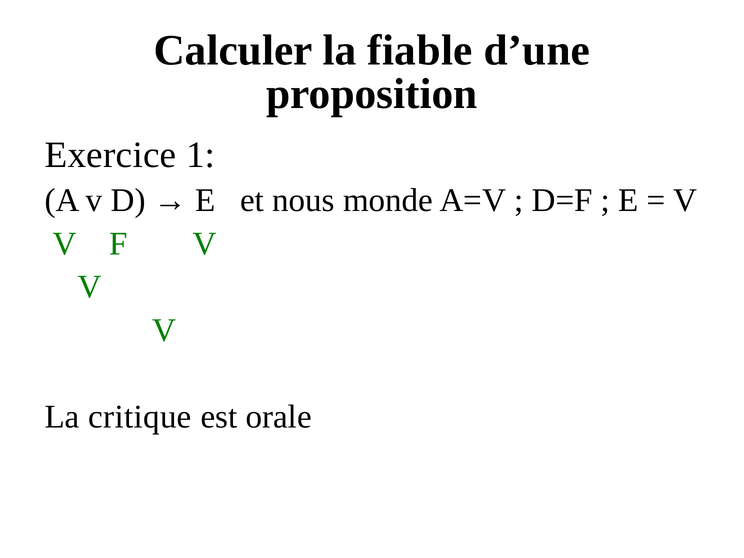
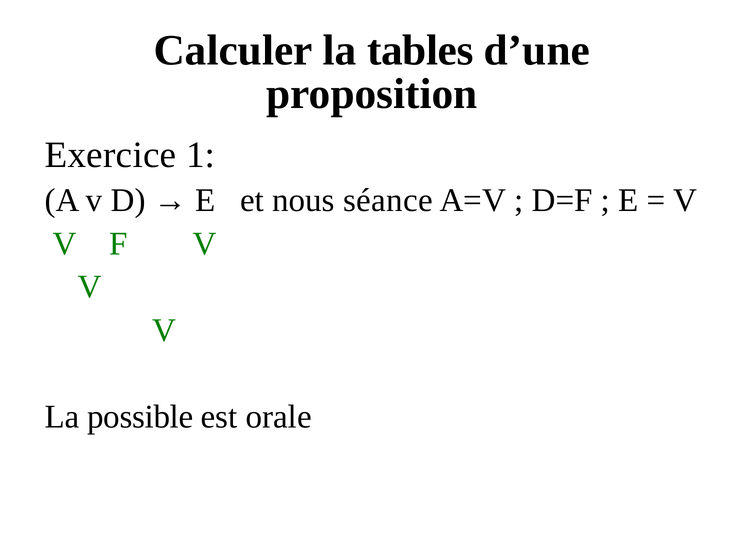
fiable: fiable -> tables (420, 50)
monde: monde -> séance (388, 200)
critique: critique -> possible (140, 417)
